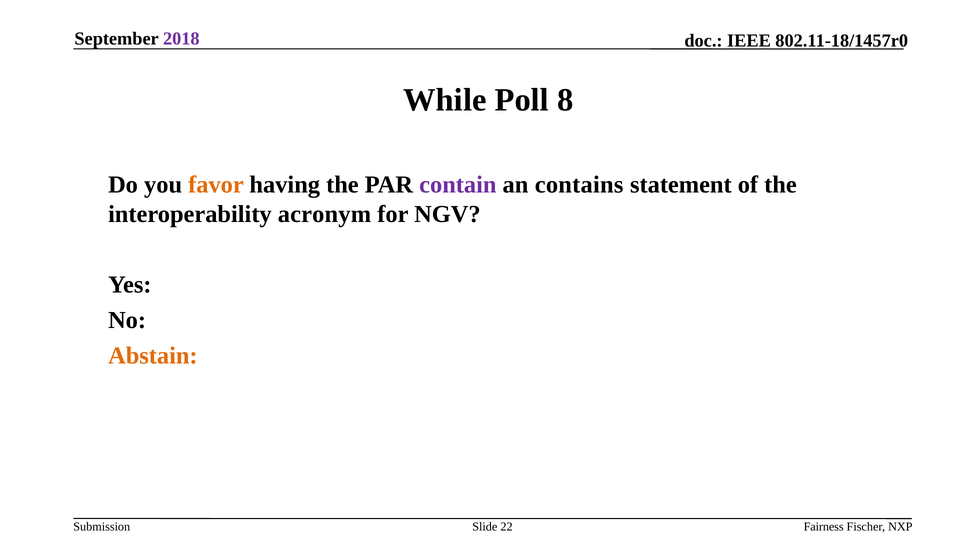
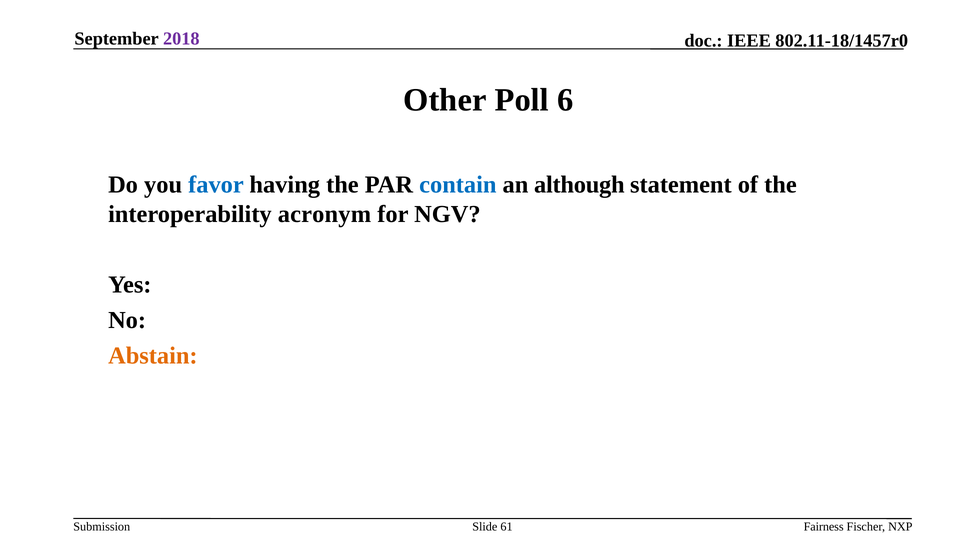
While: While -> Other (445, 100)
8: 8 -> 6 (565, 100)
favor colour: orange -> blue (216, 185)
contain colour: purple -> blue (458, 185)
contains: contains -> although (579, 185)
22: 22 -> 61 (507, 527)
